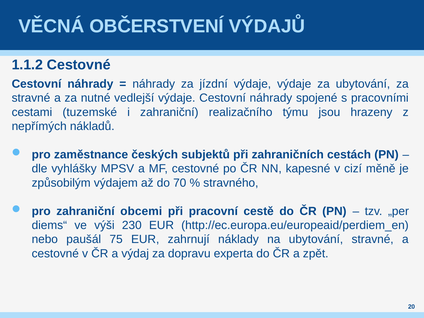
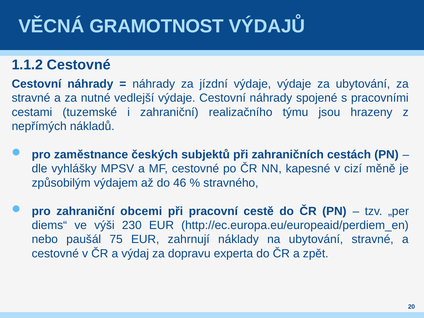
OBČERSTVENÍ: OBČERSTVENÍ -> GRAMOTNOST (157, 26)
70: 70 -> 46 (180, 183)
